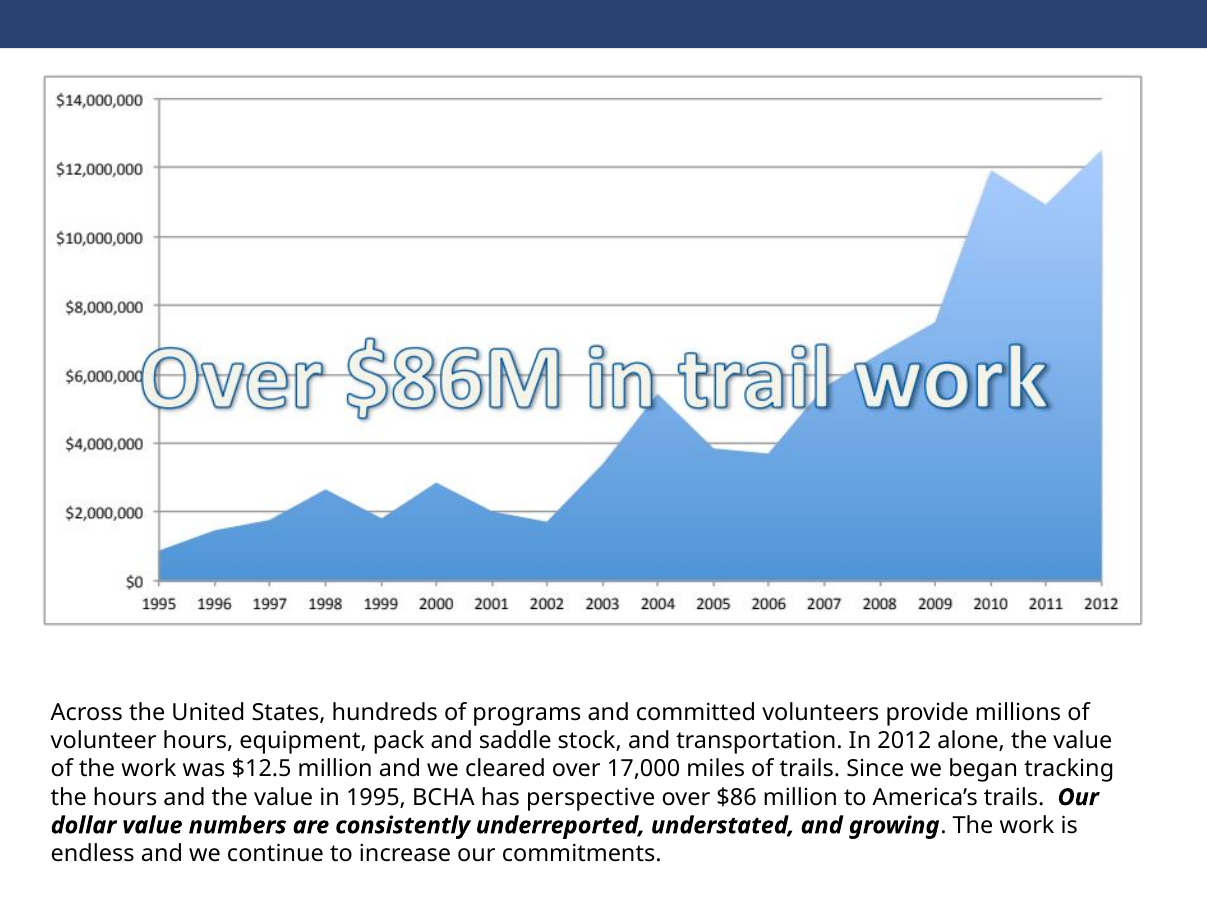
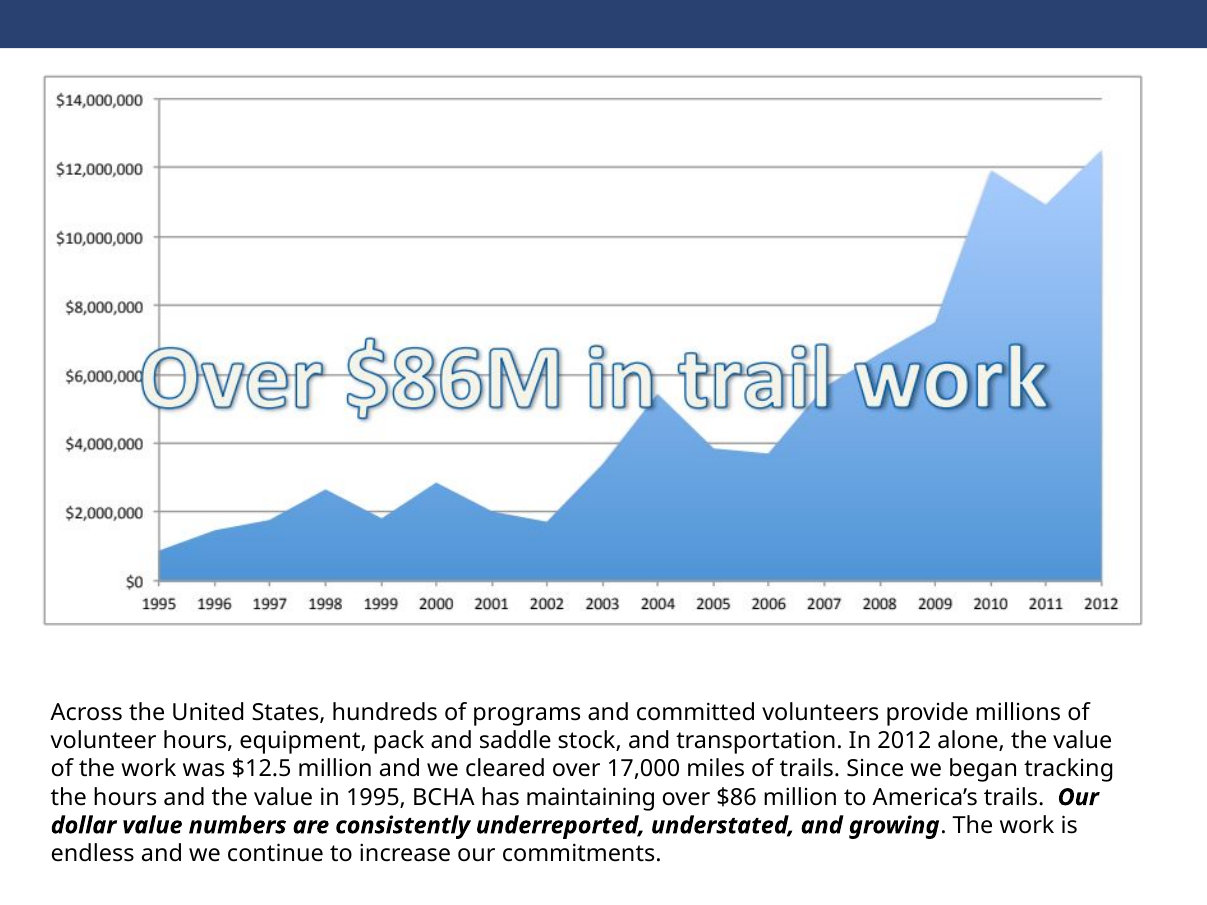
perspective: perspective -> maintaining (591, 798)
